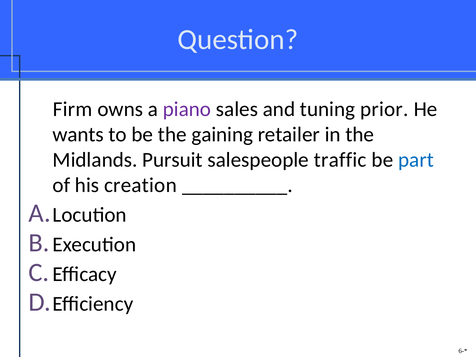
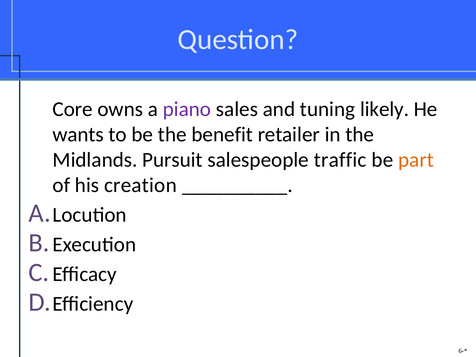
Firm: Firm -> Core (73, 109)
prior: prior -> likely (385, 109)
gaining: gaining -> benefit (222, 135)
part colour: blue -> orange (416, 160)
